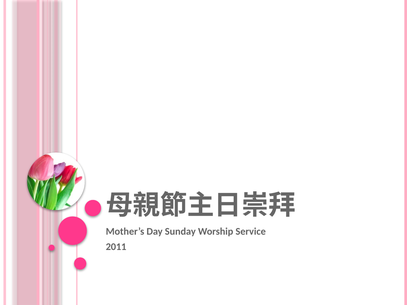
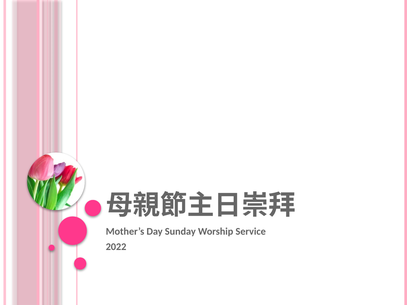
2011: 2011 -> 2022 (116, 247)
